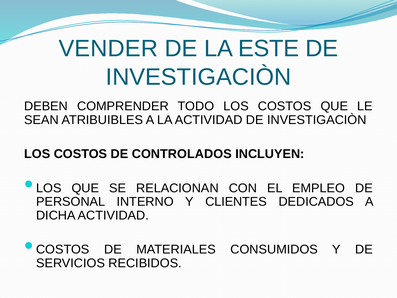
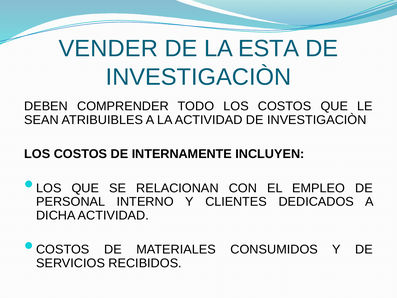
ESTE: ESTE -> ESTA (269, 48)
CONTROLADOS: CONTROLADOS -> INTERNAMENTE (182, 154)
